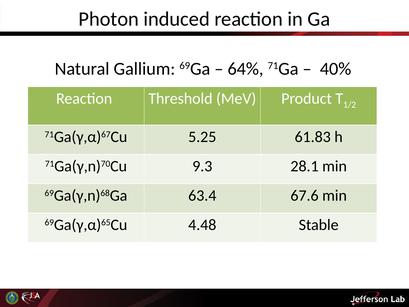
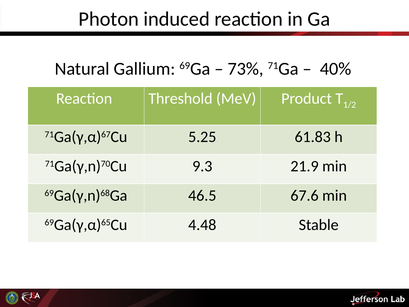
64%: 64% -> 73% (246, 69)
28.1: 28.1 -> 21.9 (305, 166)
63.4: 63.4 -> 46.5 (202, 195)
